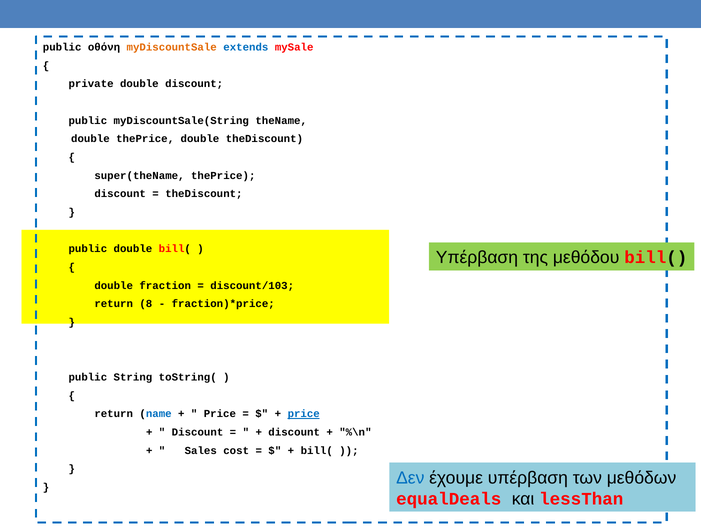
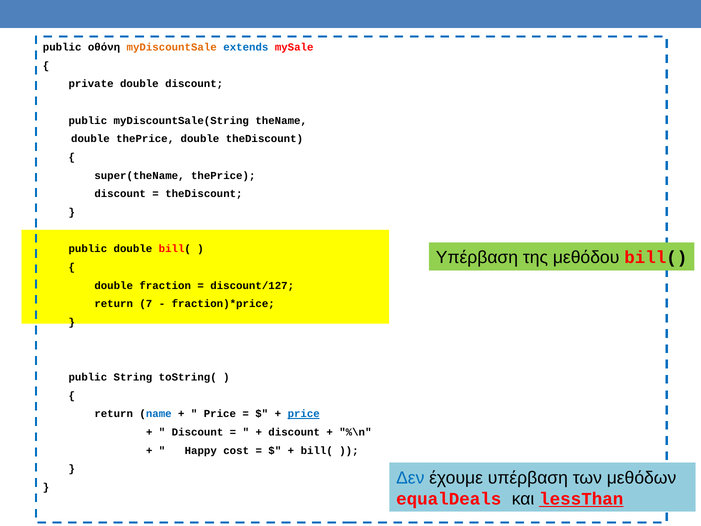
discount/103: discount/103 -> discount/127 (252, 285)
8: 8 -> 7 (146, 304)
Sales: Sales -> Happy (201, 450)
lessThan underline: none -> present (581, 499)
